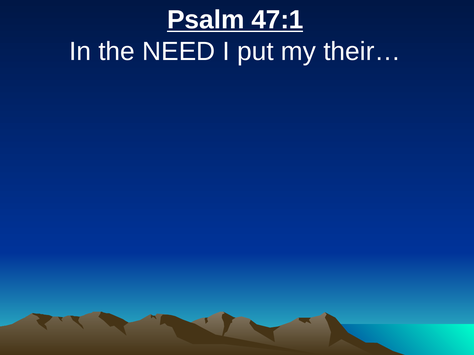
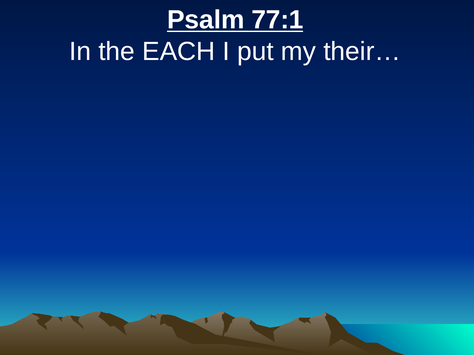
47:1: 47:1 -> 77:1 (278, 20)
NEED: NEED -> EACH (179, 52)
